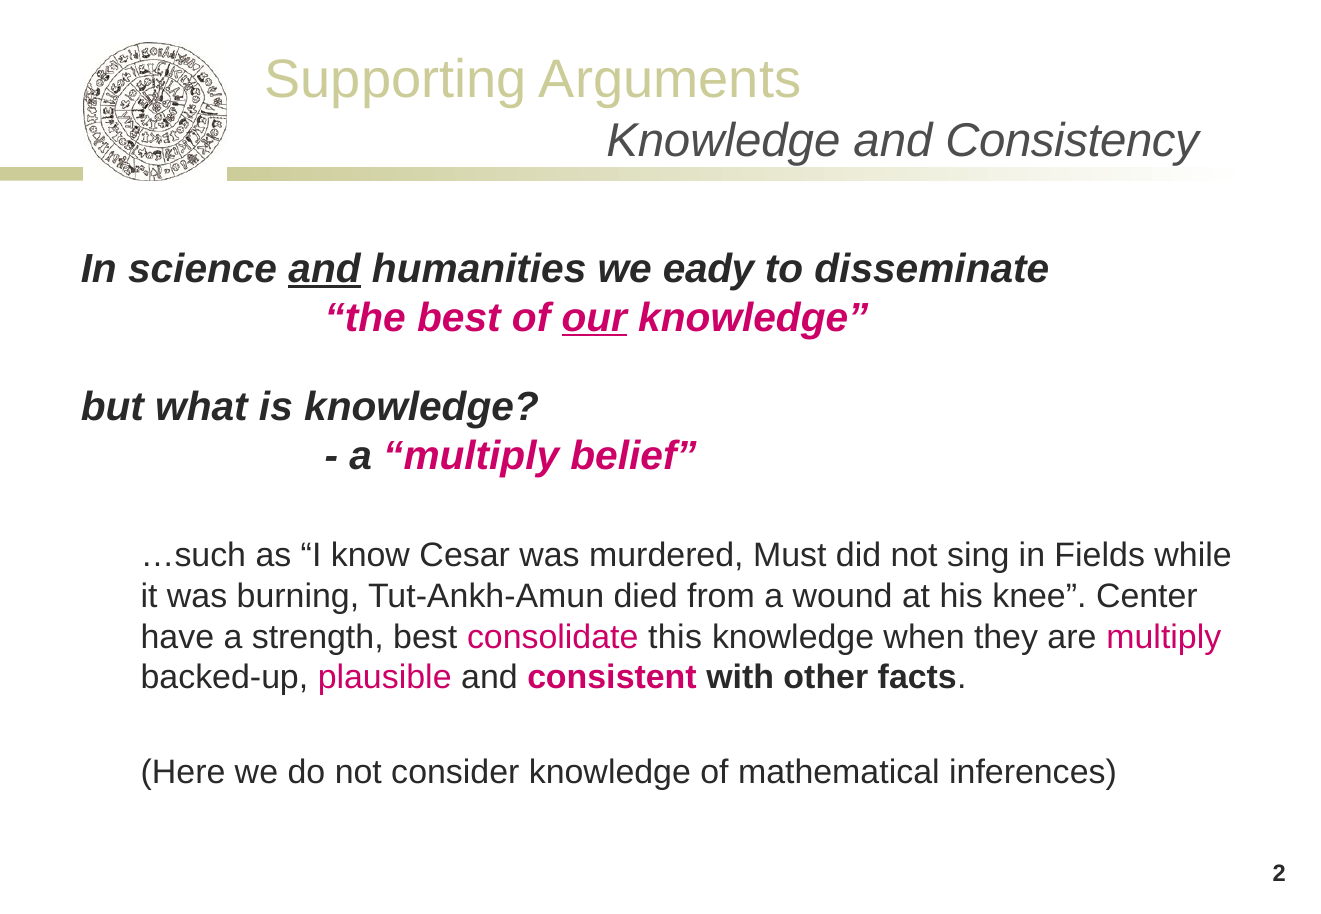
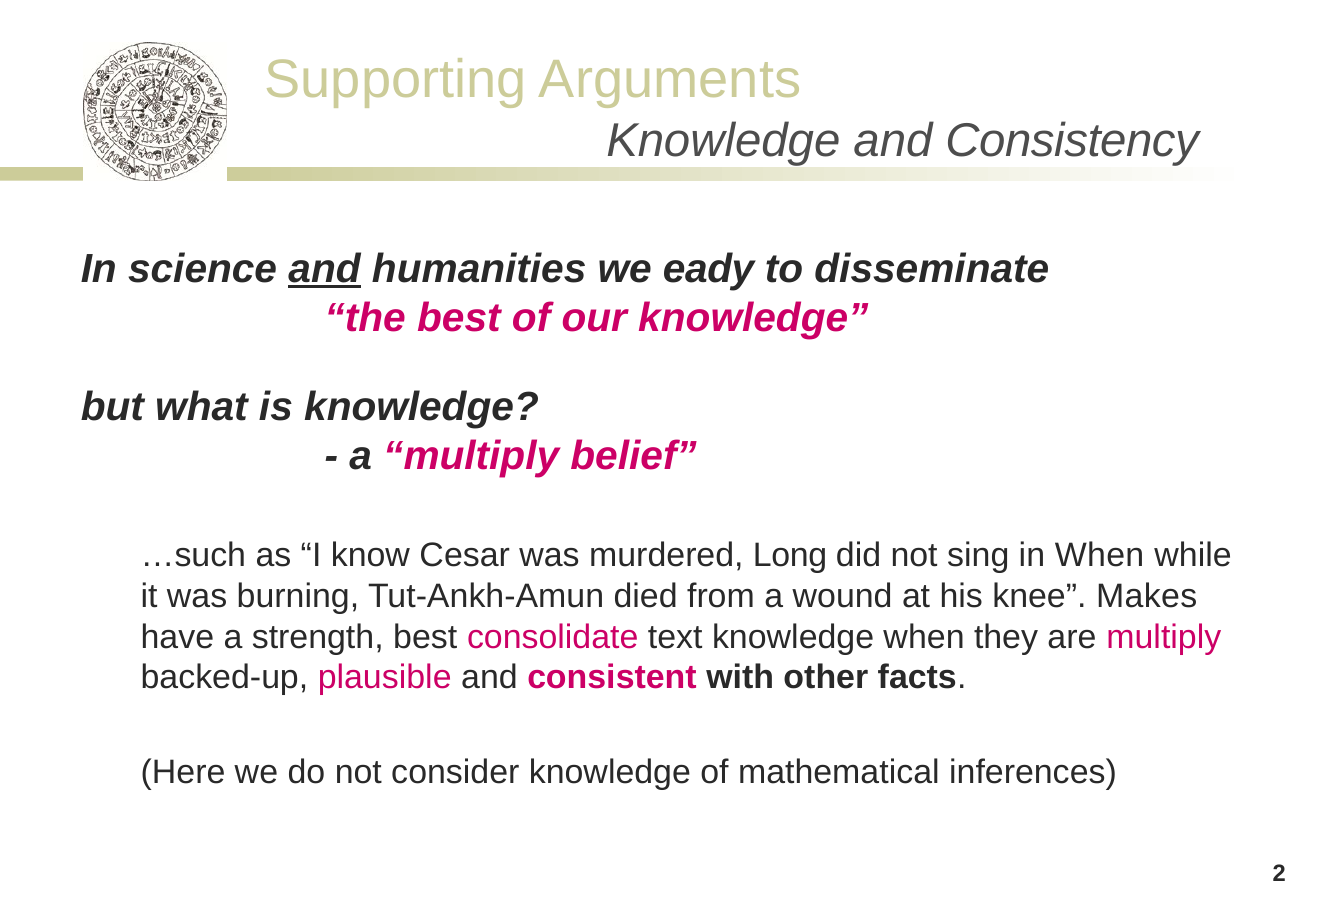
our underline: present -> none (594, 318)
Must: Must -> Long (790, 556)
in Fields: Fields -> When (1100, 556)
Center: Center -> Makes (1147, 597)
this: this -> text (675, 637)
